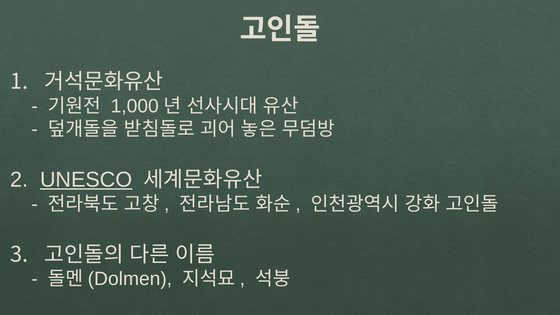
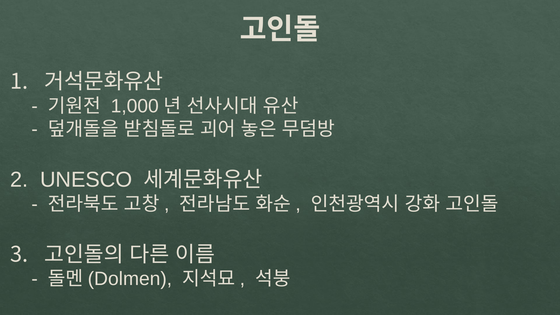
UNESCO underline: present -> none (86, 180)
